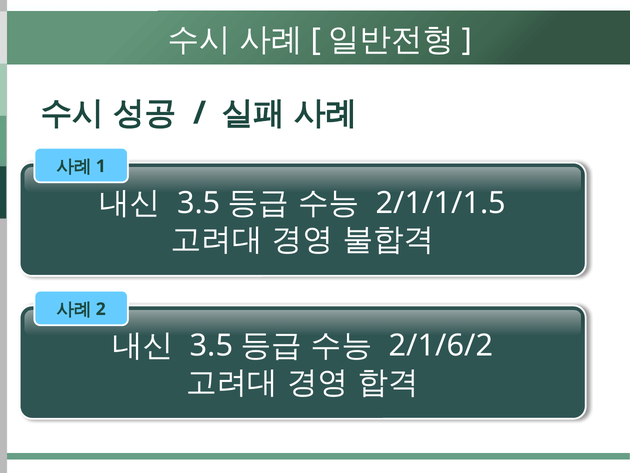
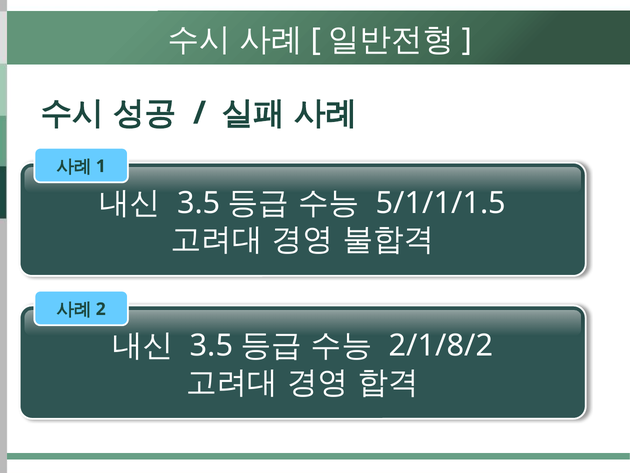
2/1/1/1.5: 2/1/1/1.5 -> 5/1/1/1.5 (441, 203)
2/1/6/2: 2/1/6/2 -> 2/1/8/2 (441, 345)
